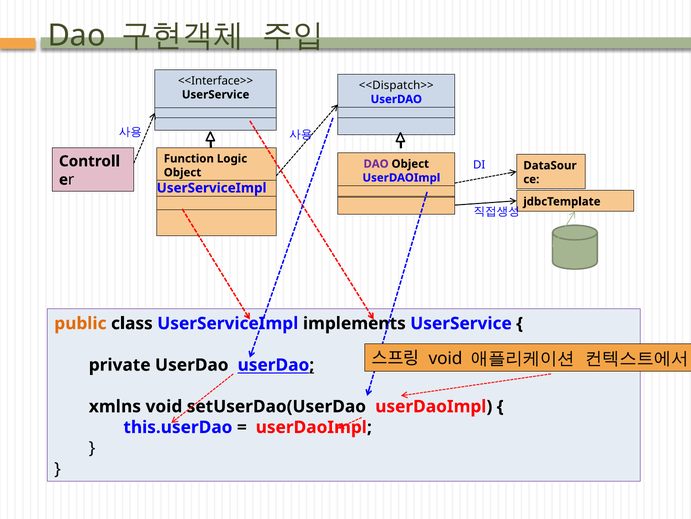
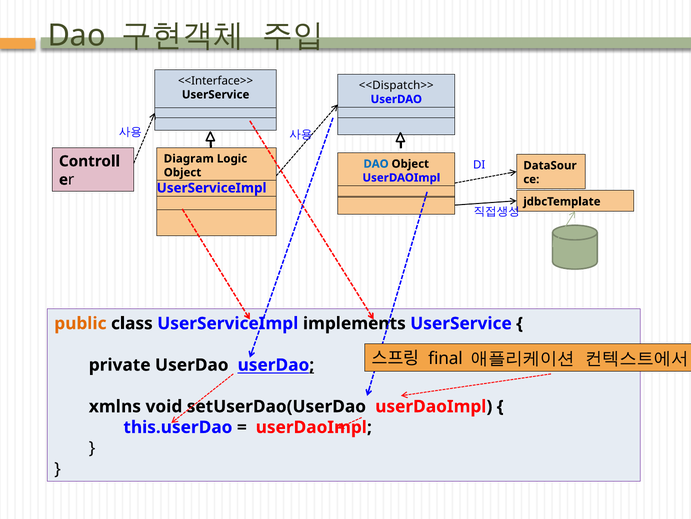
Function: Function -> Diagram (189, 158)
DAO colour: purple -> blue (376, 164)
void: void -> final (446, 358)
